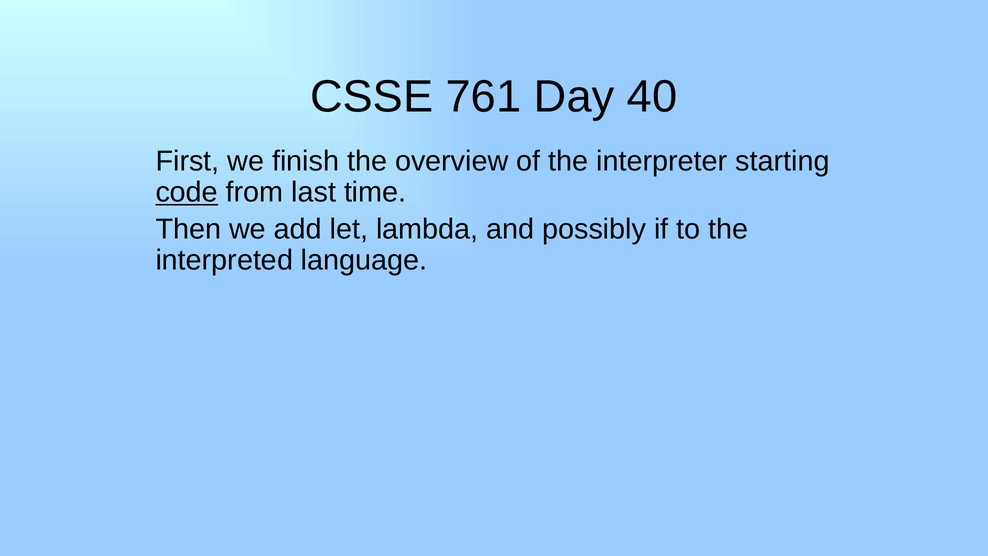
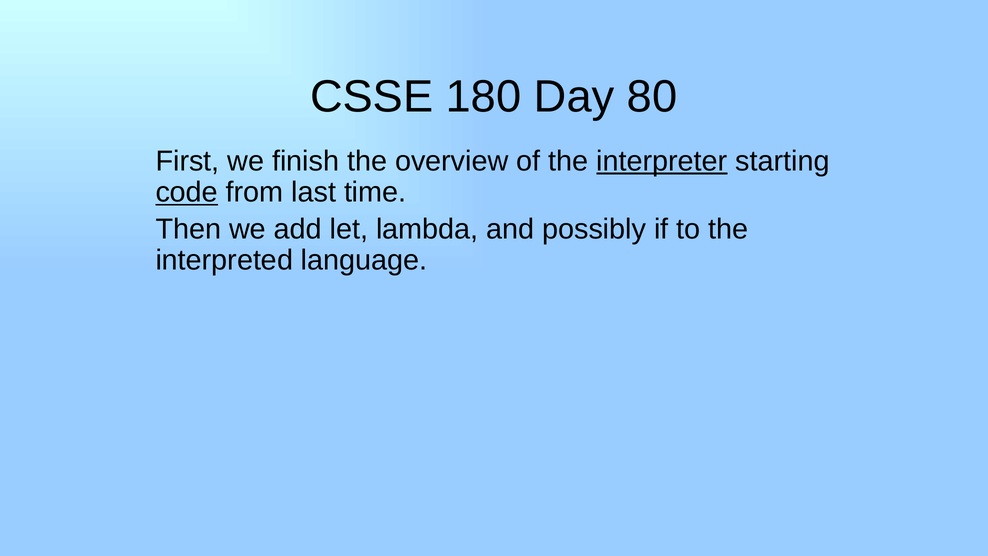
761: 761 -> 180 (484, 97)
40: 40 -> 80 (652, 97)
interpreter underline: none -> present (662, 161)
